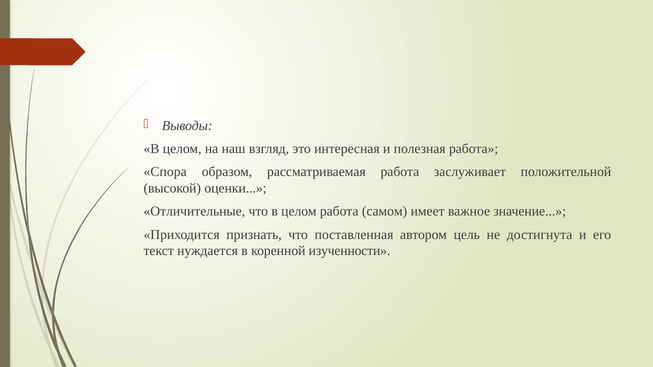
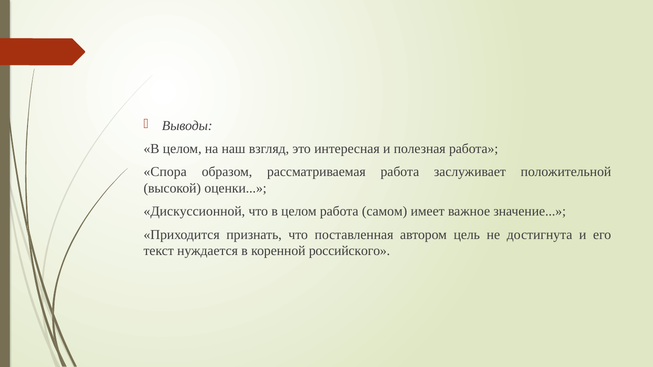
Отличительные: Отличительные -> Дискуссионной (194, 212)
изученности: изученности -> российского (349, 251)
